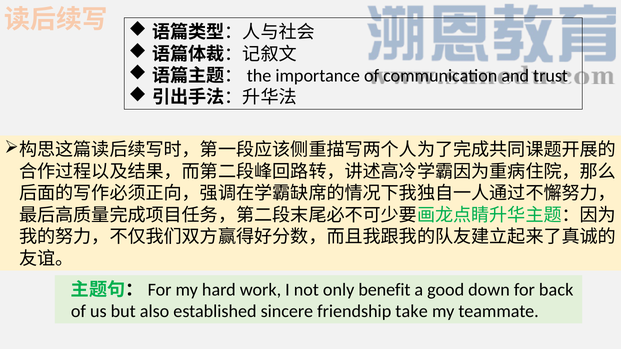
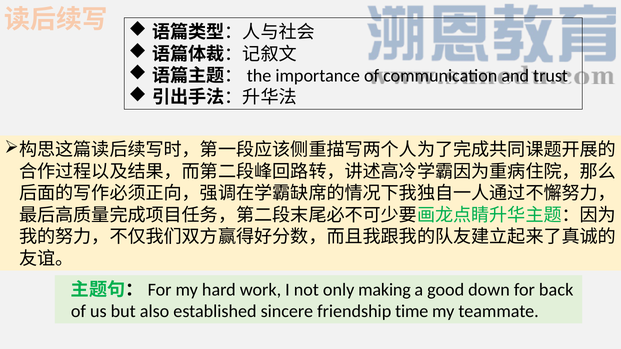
benefit: benefit -> making (385, 290)
take: take -> time (412, 312)
